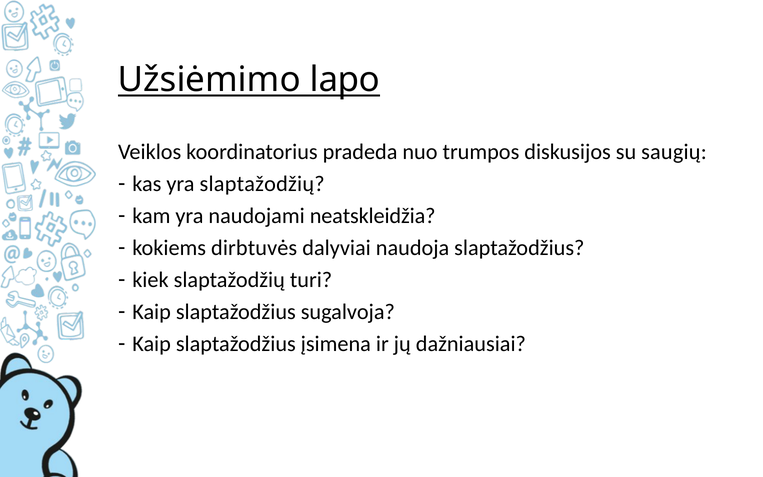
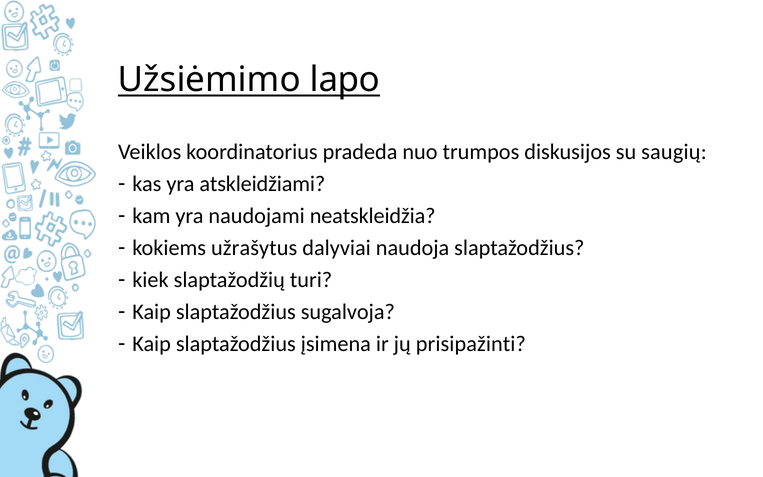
yra slaptažodžių: slaptažodžių -> atskleidžiami (262, 184)
dirbtuvės: dirbtuvės -> užrašytus (254, 248)
dažniausiai: dažniausiai -> prisipažinti (471, 344)
